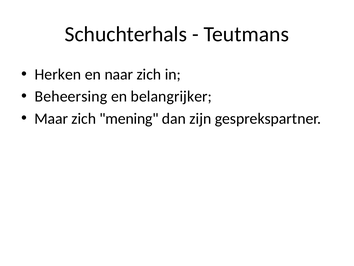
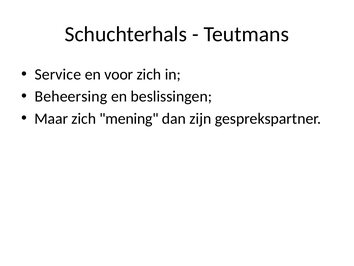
Herken: Herken -> Service (58, 74)
naar: naar -> voor (119, 74)
belangrijker: belangrijker -> beslissingen (171, 96)
